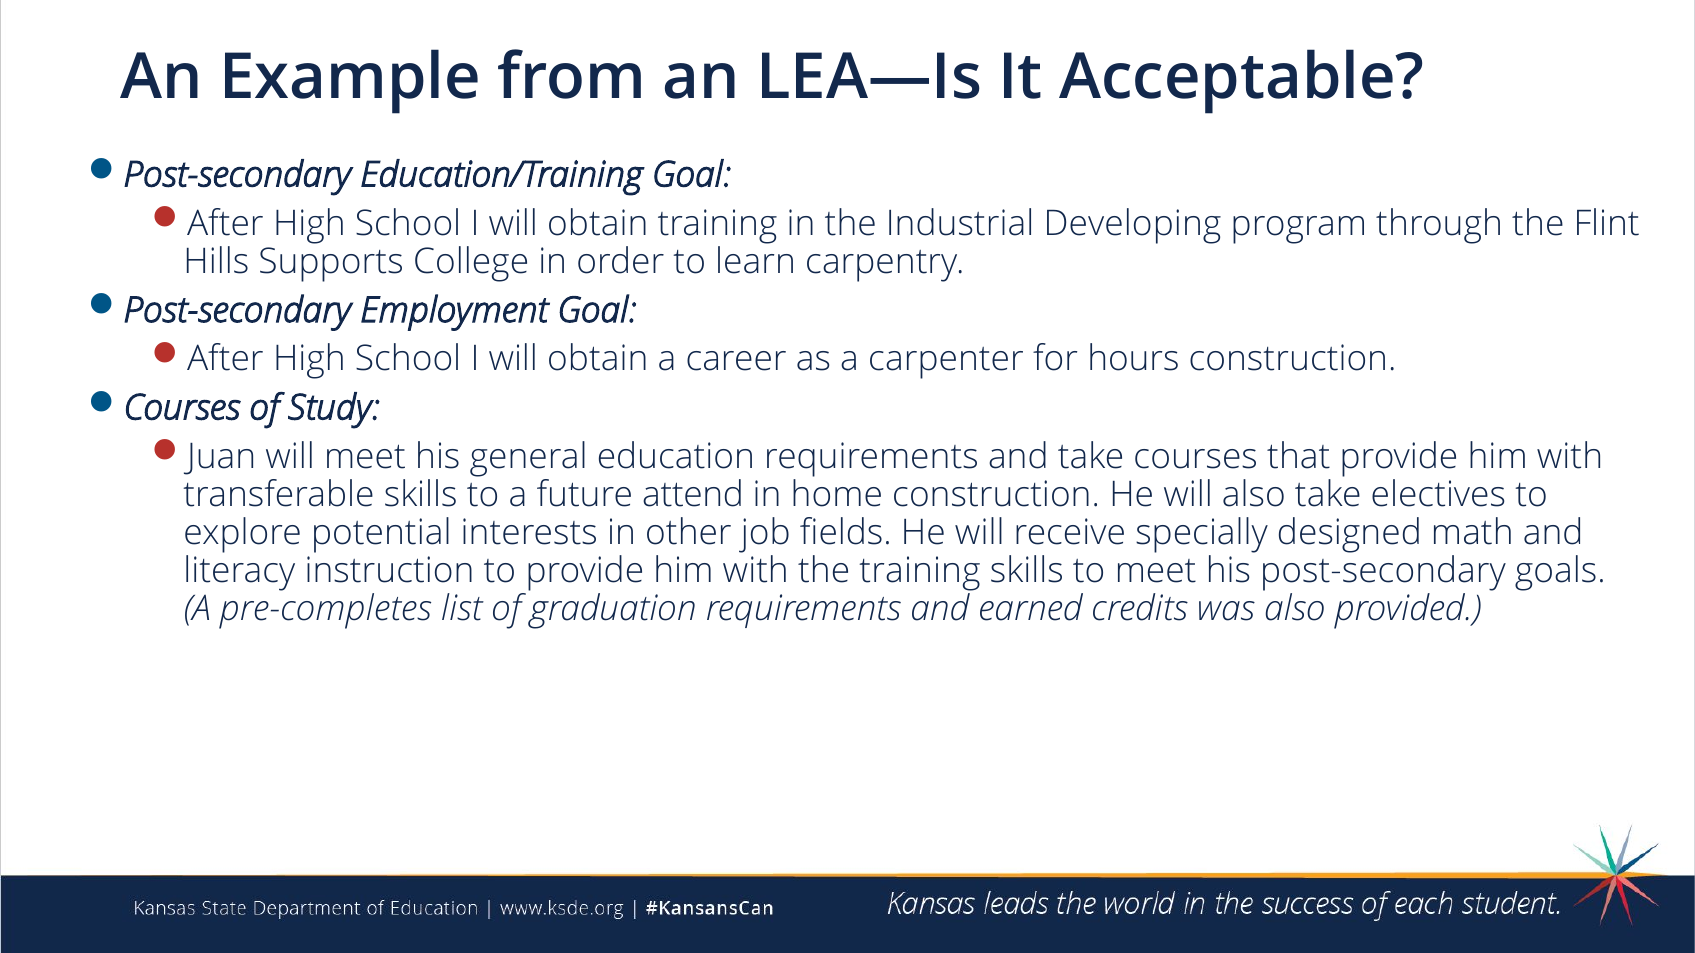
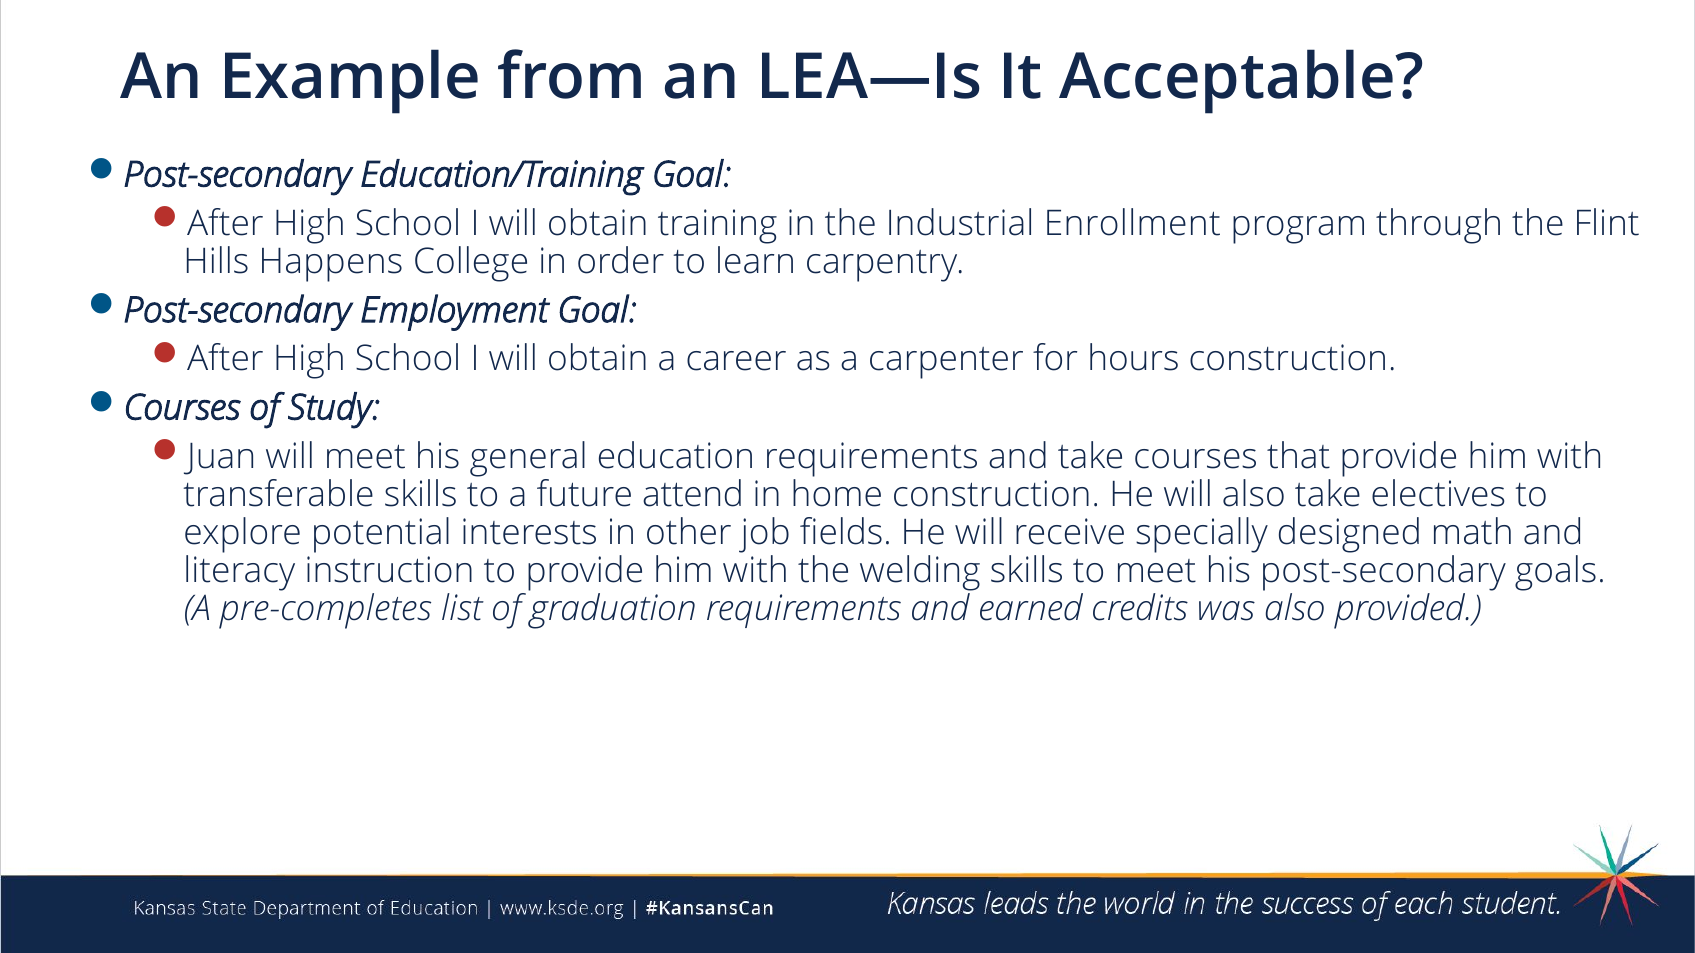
Developing: Developing -> Enrollment (1132, 224)
Supports: Supports -> Happens (331, 262)
the training: training -> welding (920, 571)
